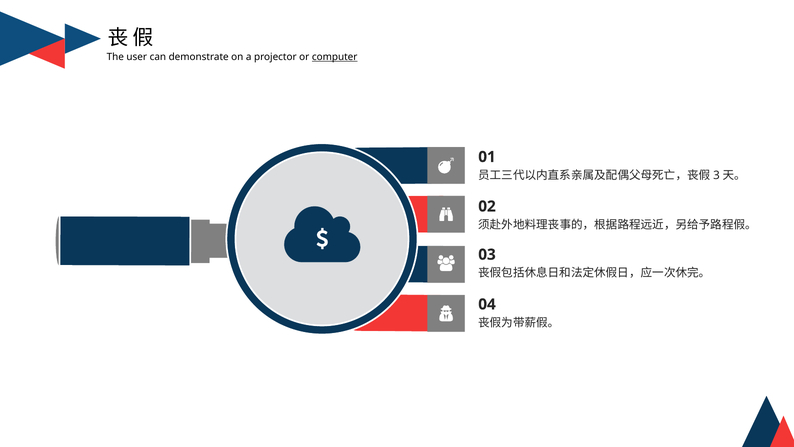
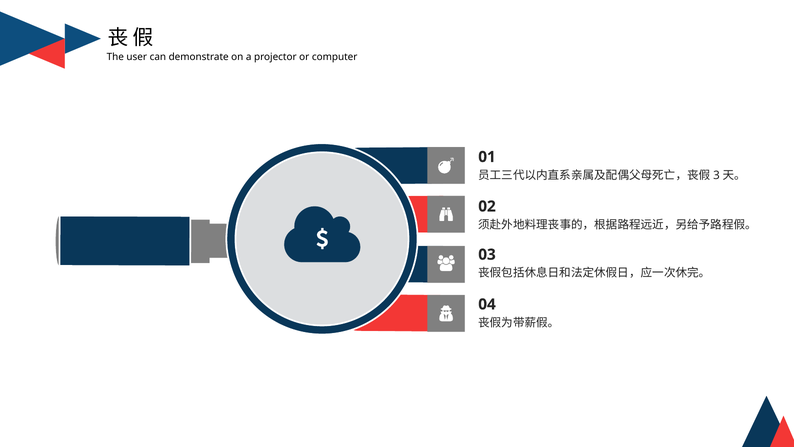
computer underline: present -> none (335, 57)
